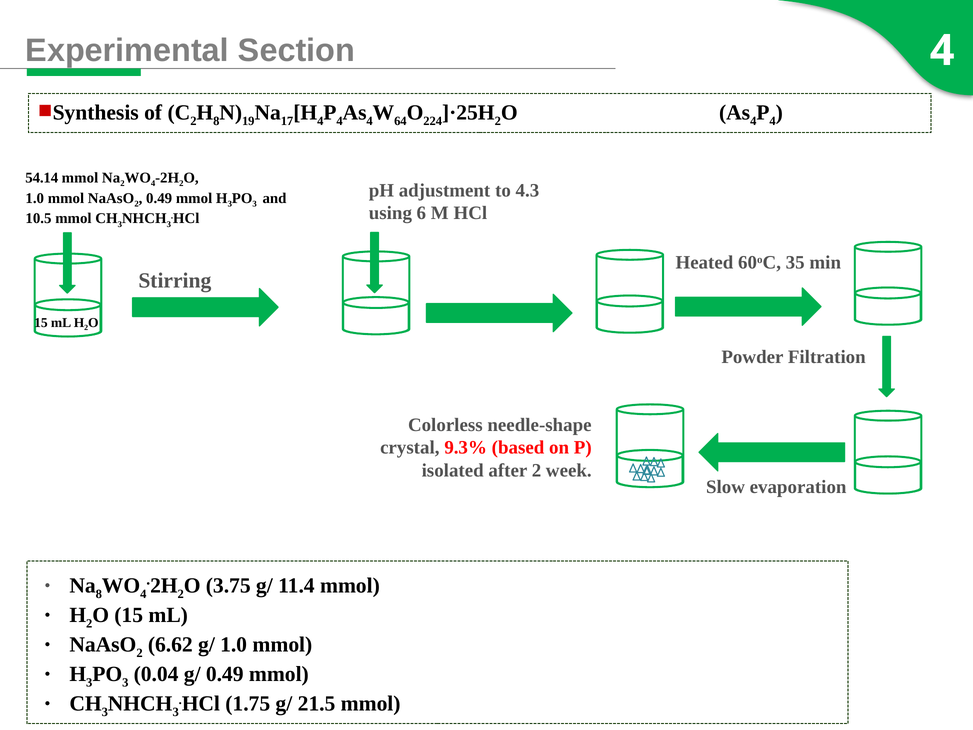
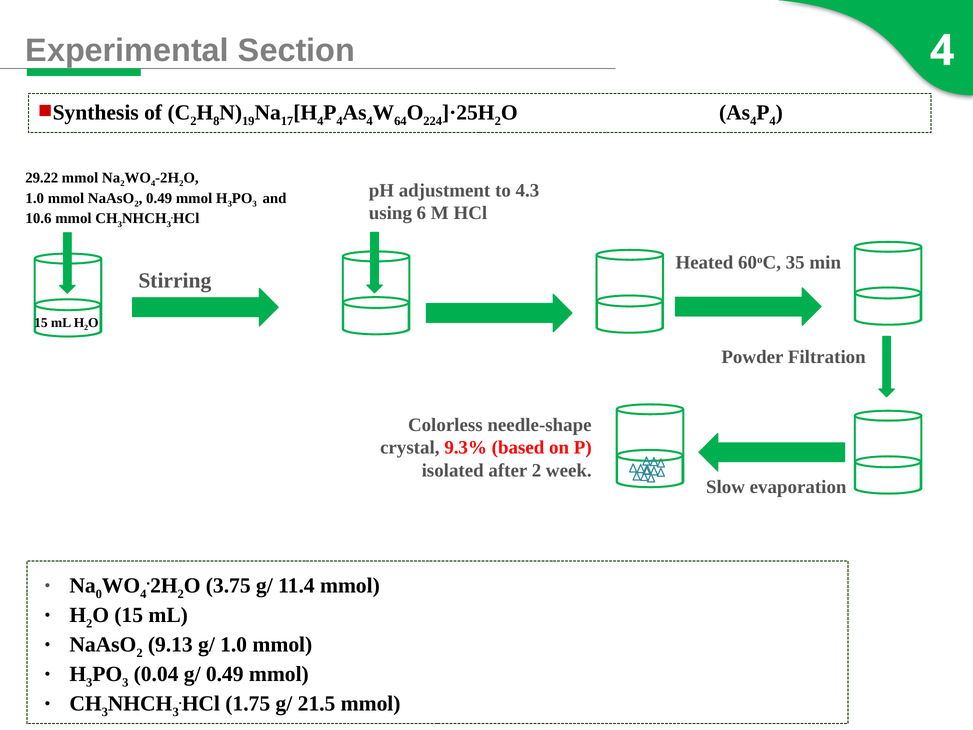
54.14: 54.14 -> 29.22 (42, 178)
10.5: 10.5 -> 10.6 (38, 218)
8: 8 -> 0 (99, 594)
6.62: 6.62 -> 9.13 (170, 644)
